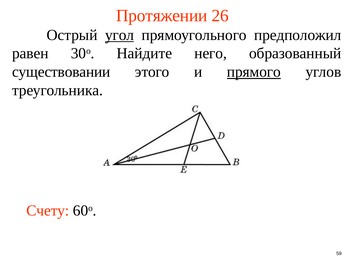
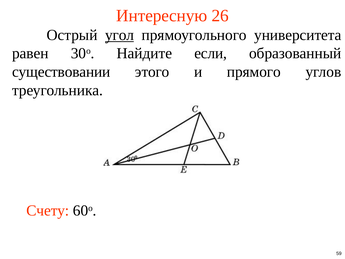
Протяжении: Протяжении -> Интересную (162, 16)
предположил: предположил -> университета (298, 35)
него: него -> если (211, 53)
прямого underline: present -> none (254, 72)
